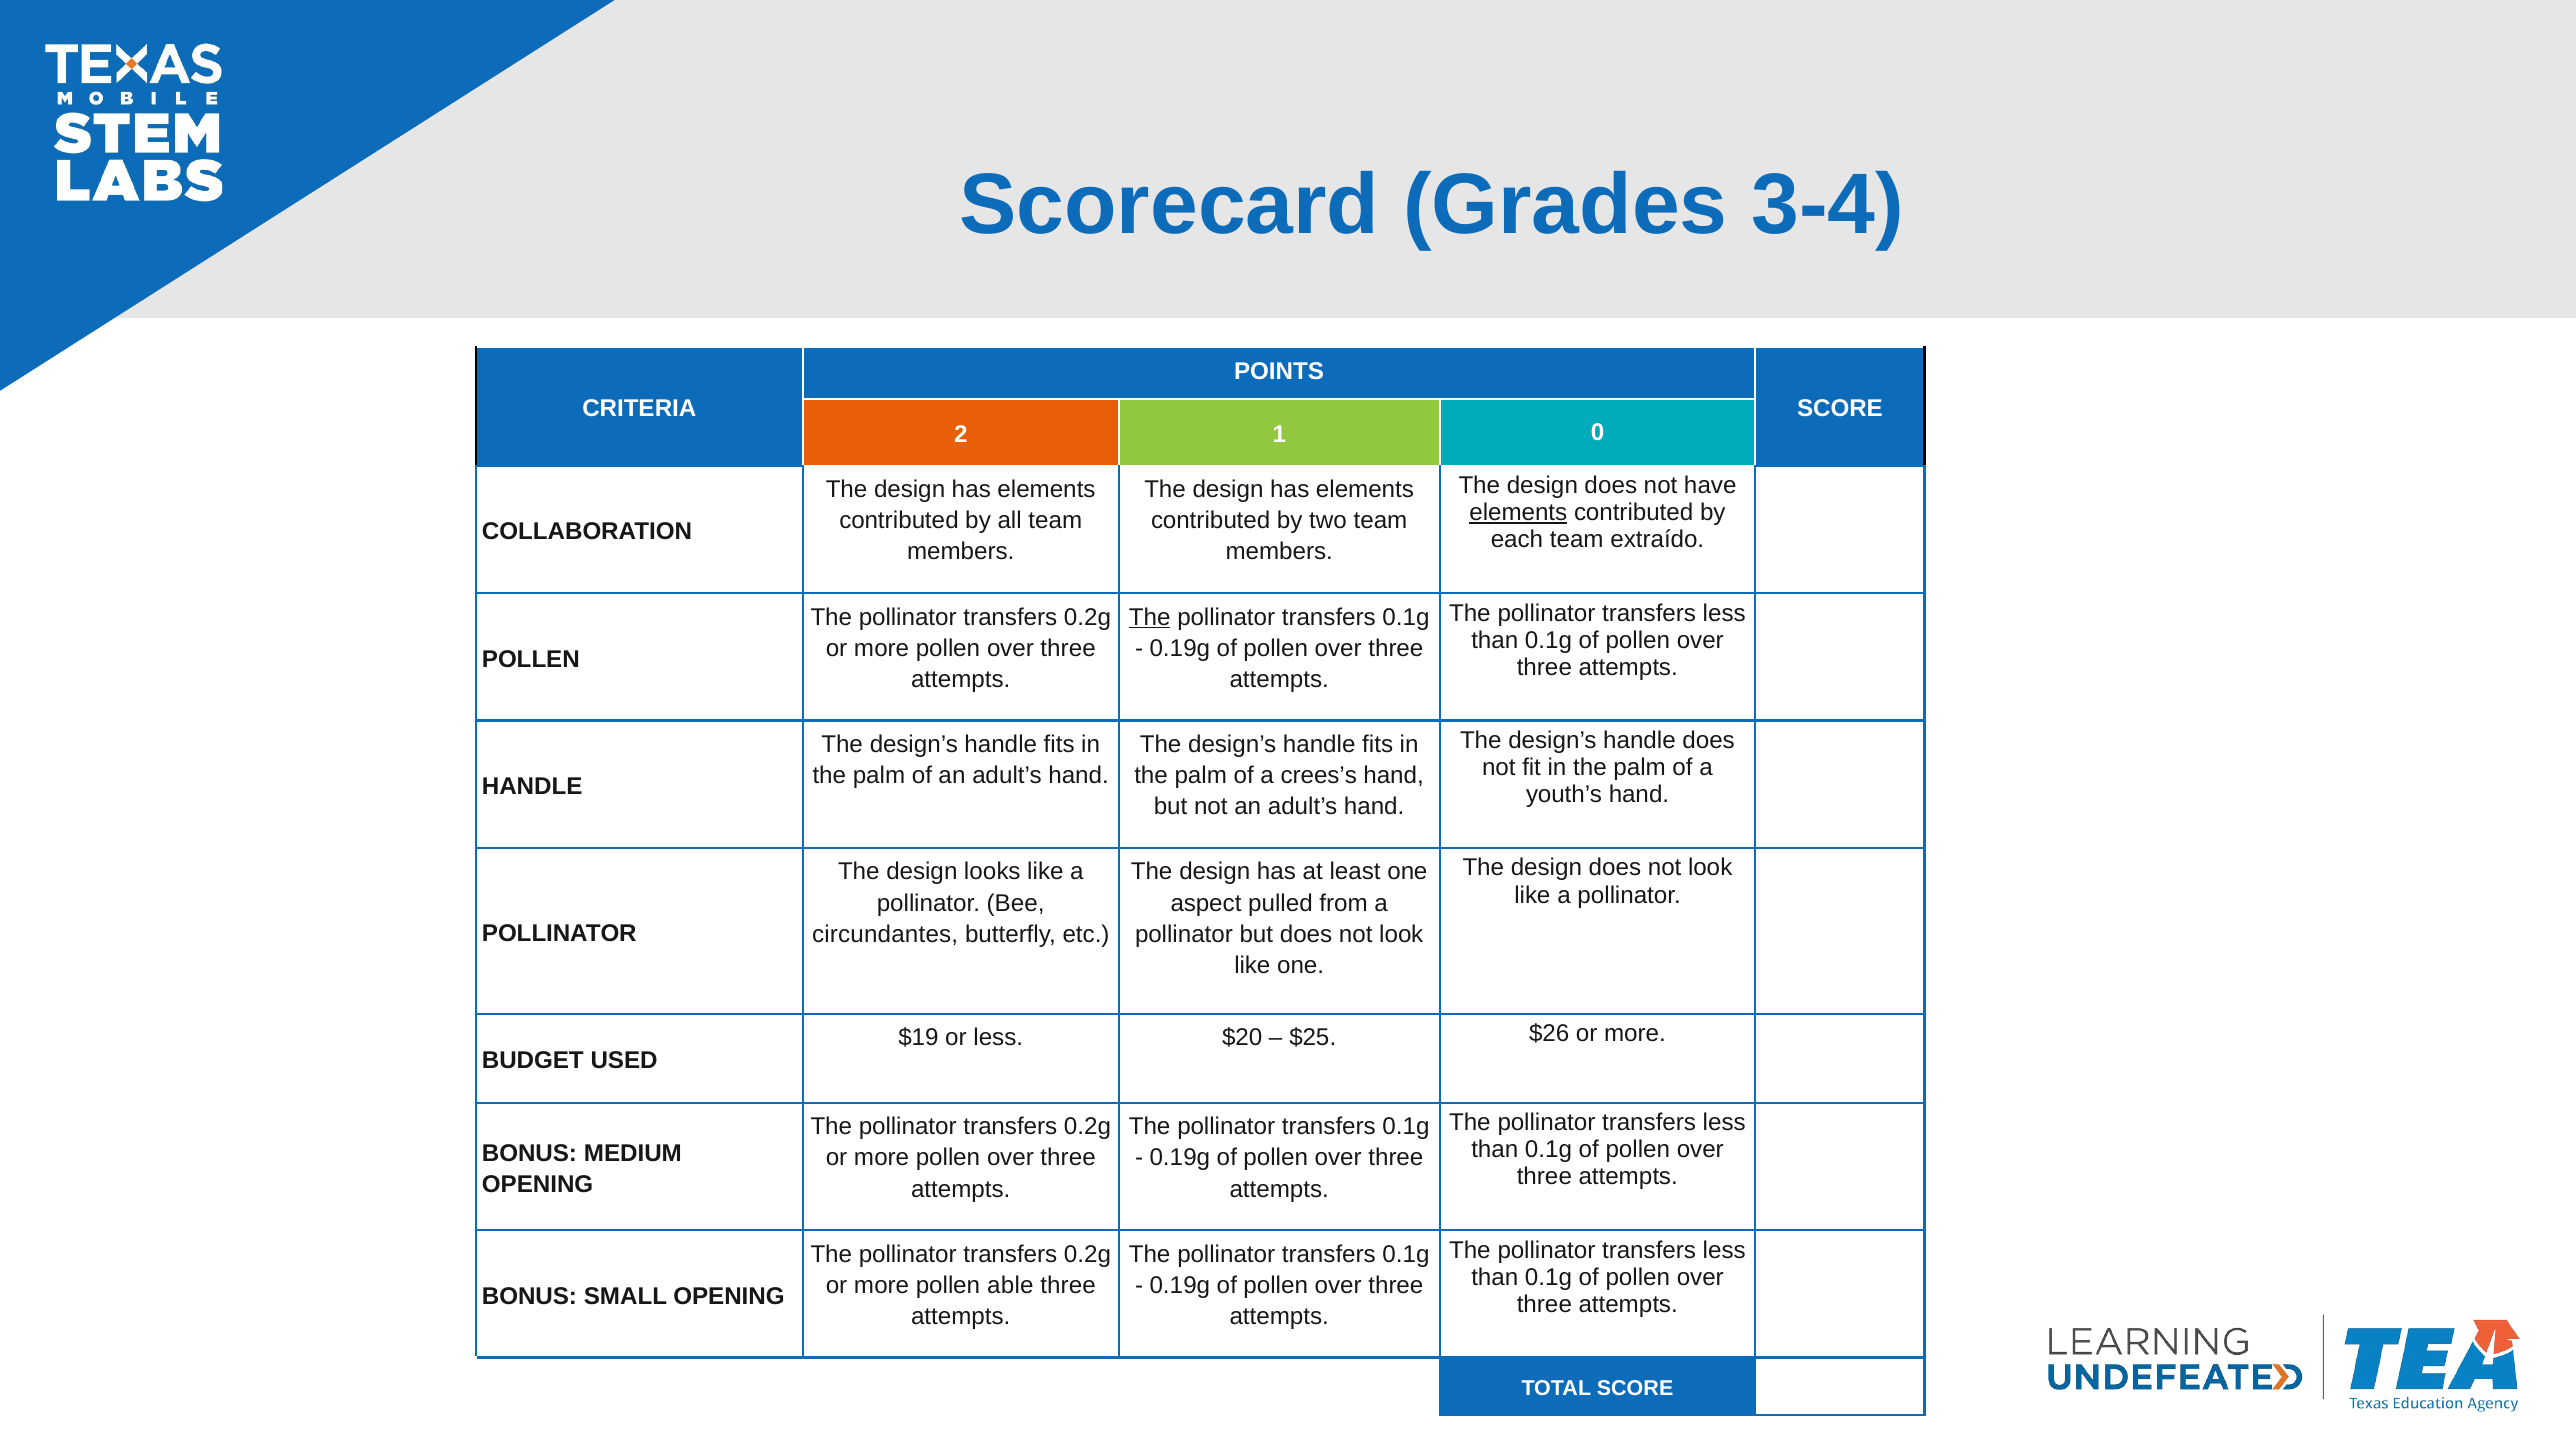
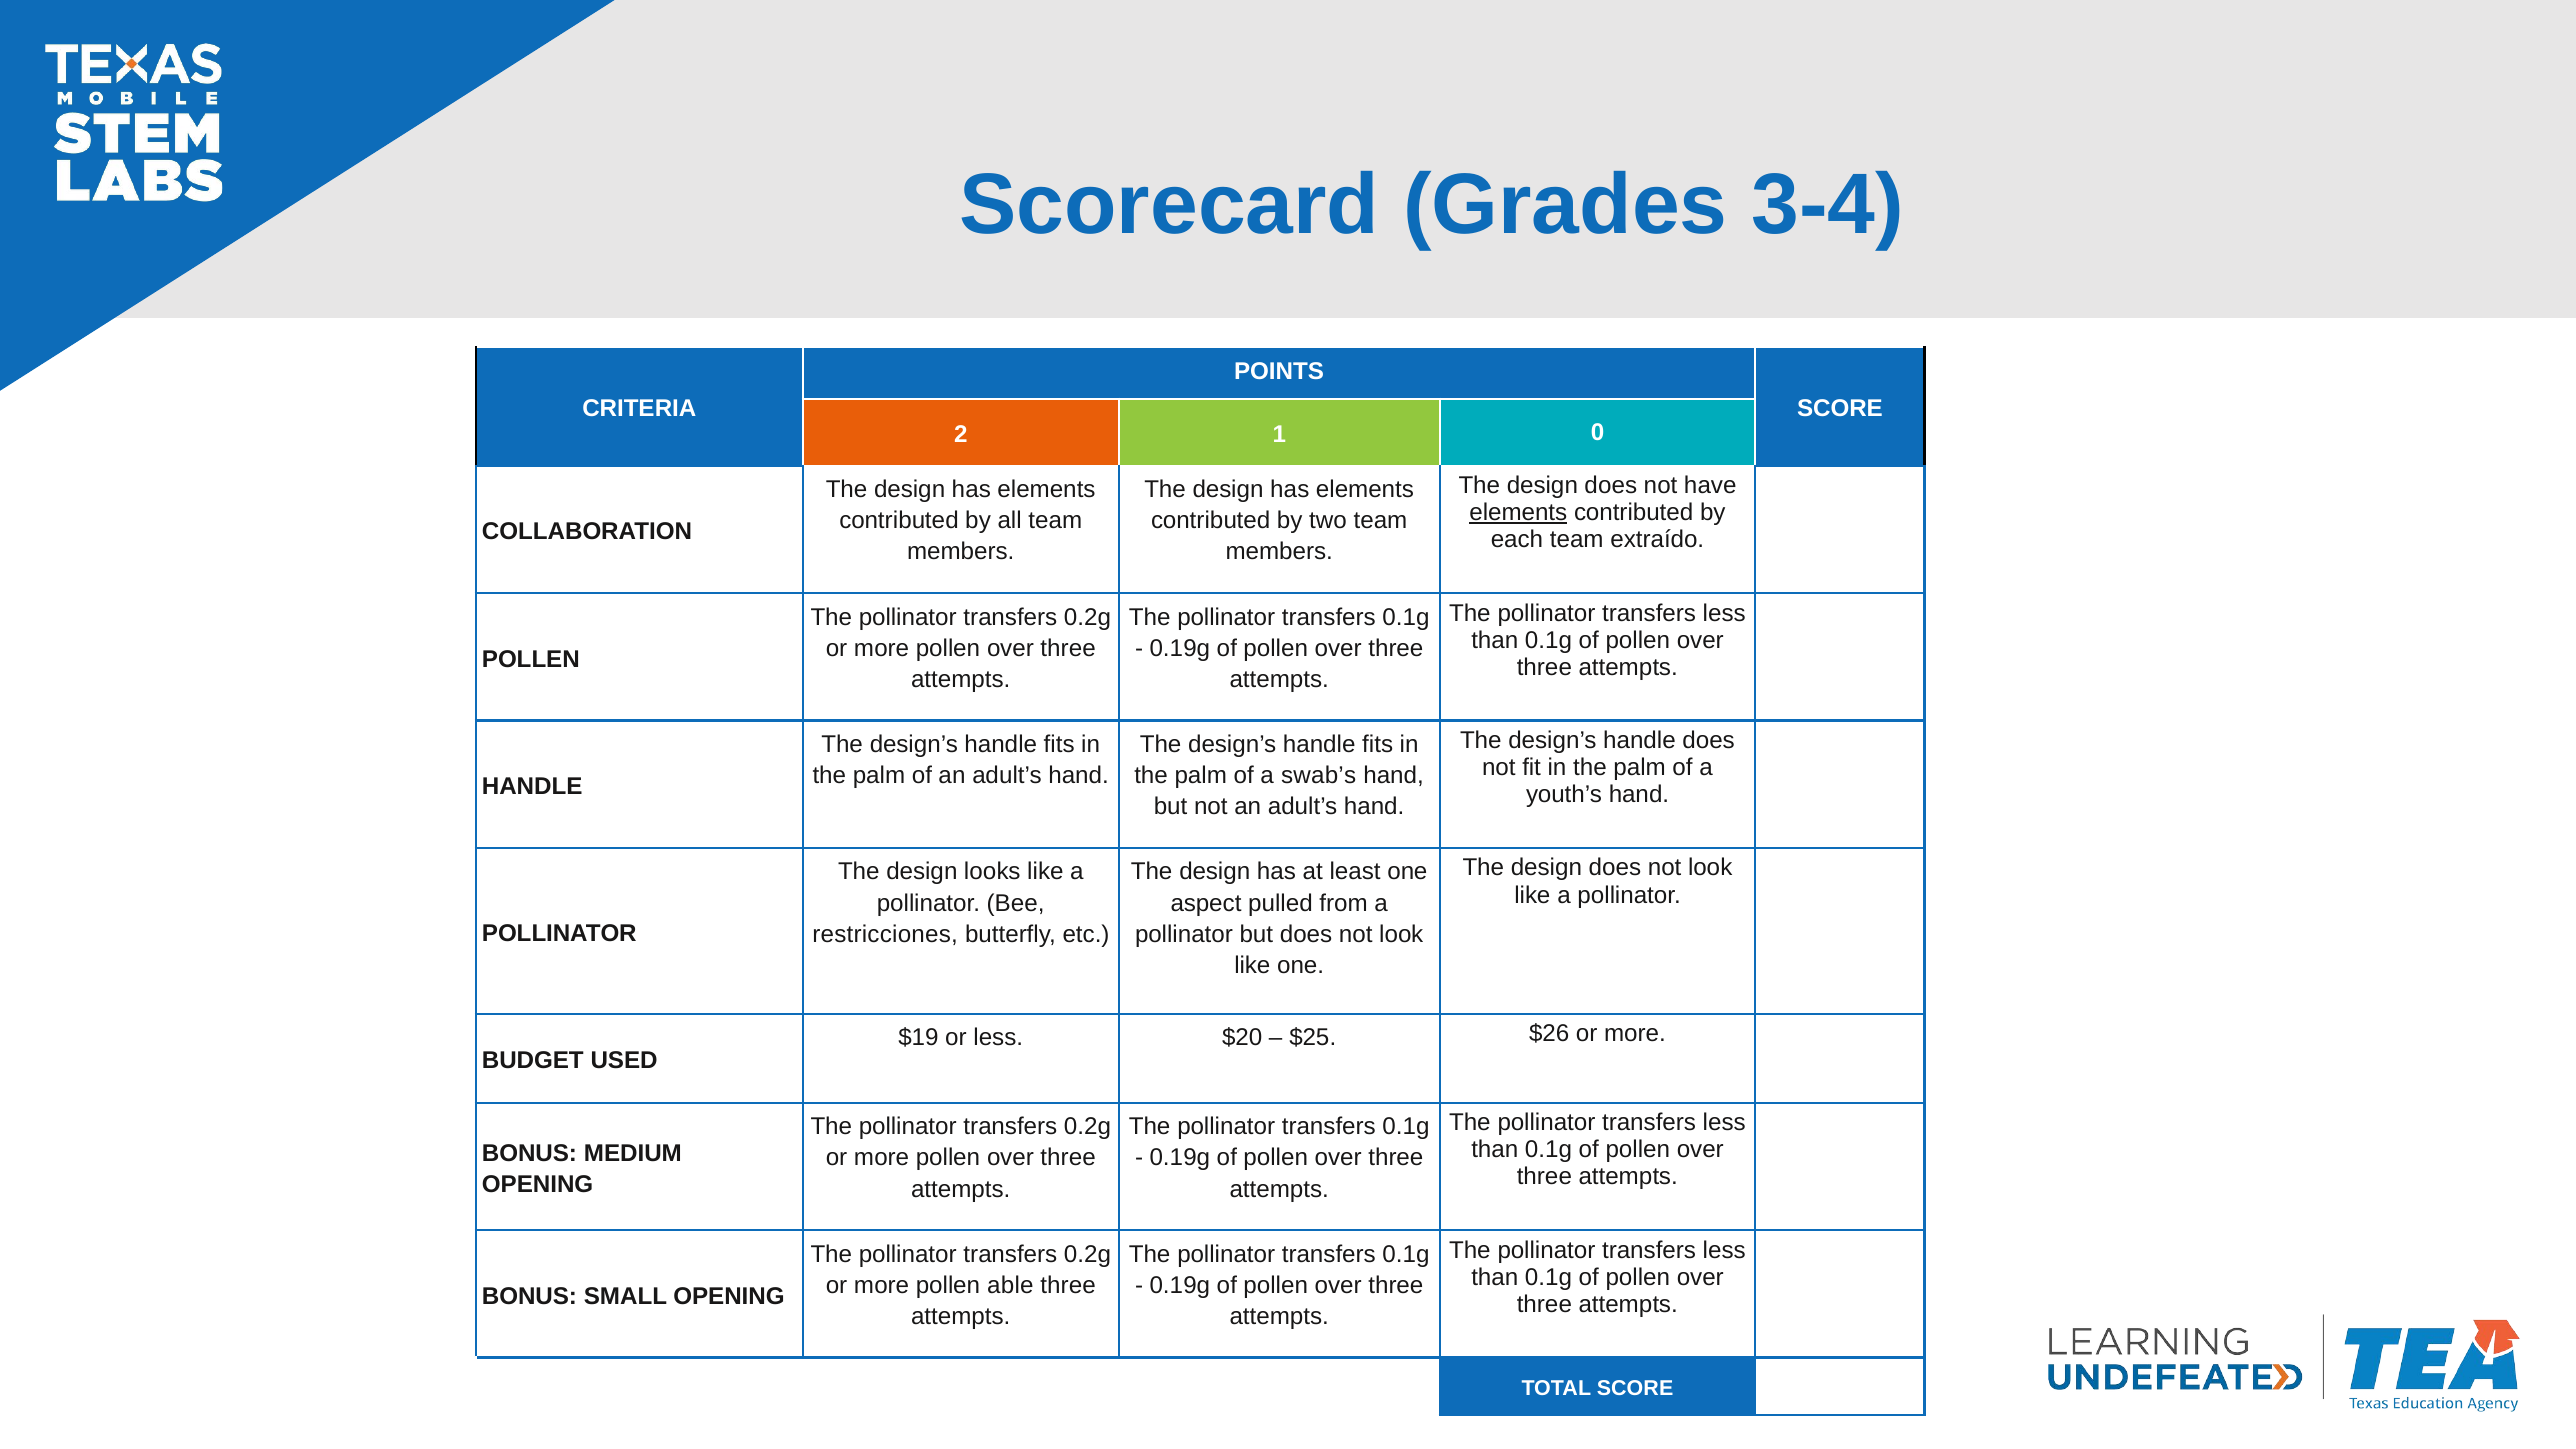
The underline: present -> none (1150, 617)
crees’s: crees’s -> swab’s (1319, 776)
circundantes: circundantes -> restricciones (885, 934)
